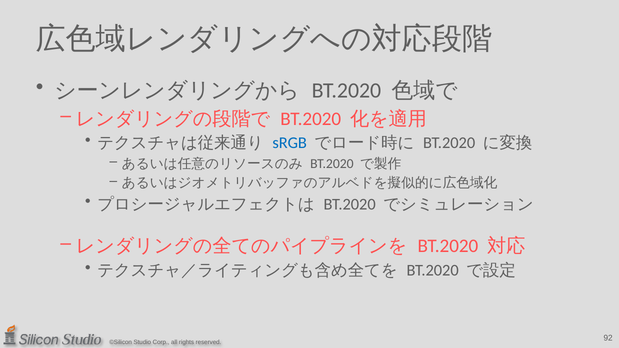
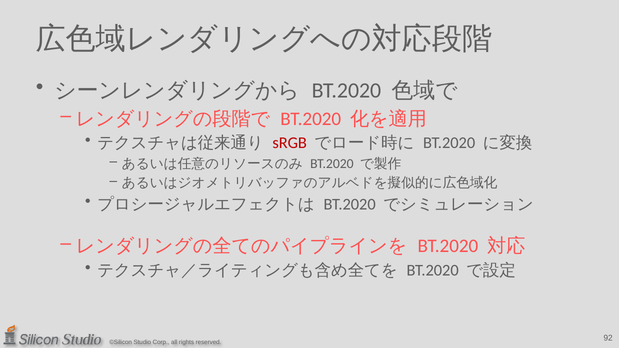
sRGB colour: blue -> red (290, 143)
